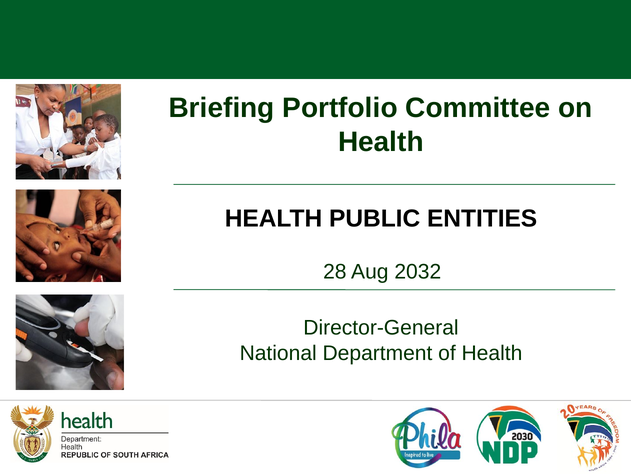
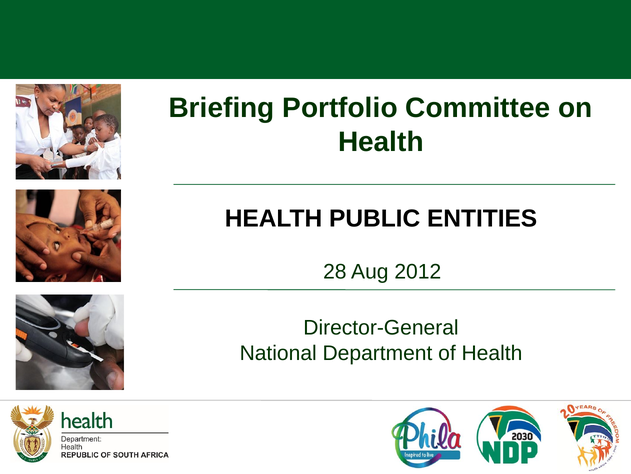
2032: 2032 -> 2012 (418, 271)
